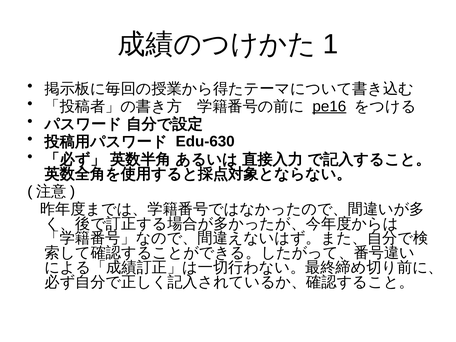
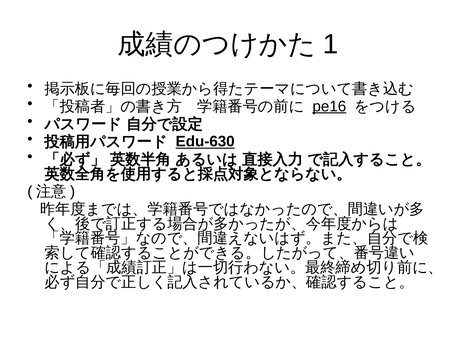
Edu-630 underline: none -> present (205, 142)
